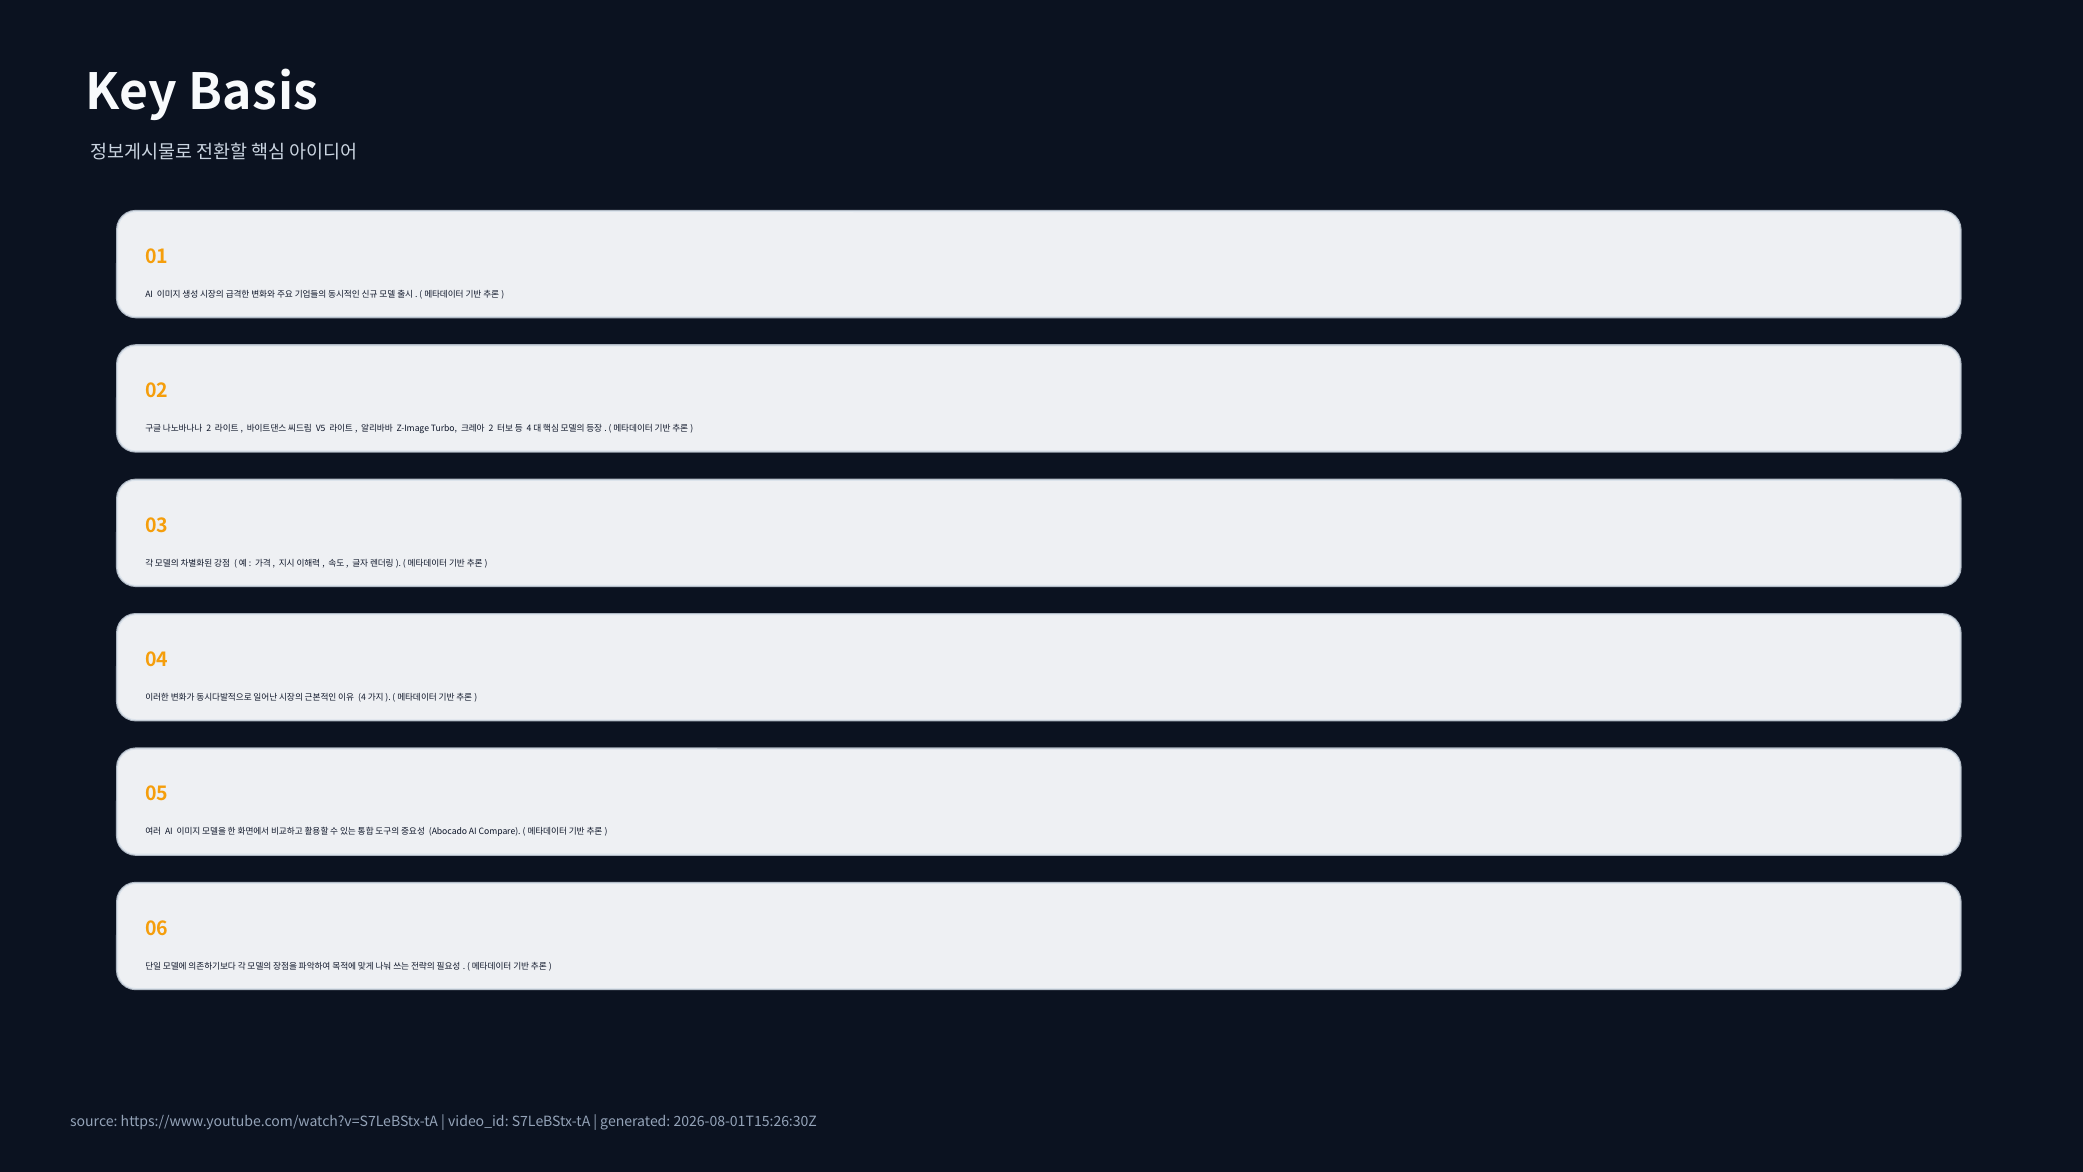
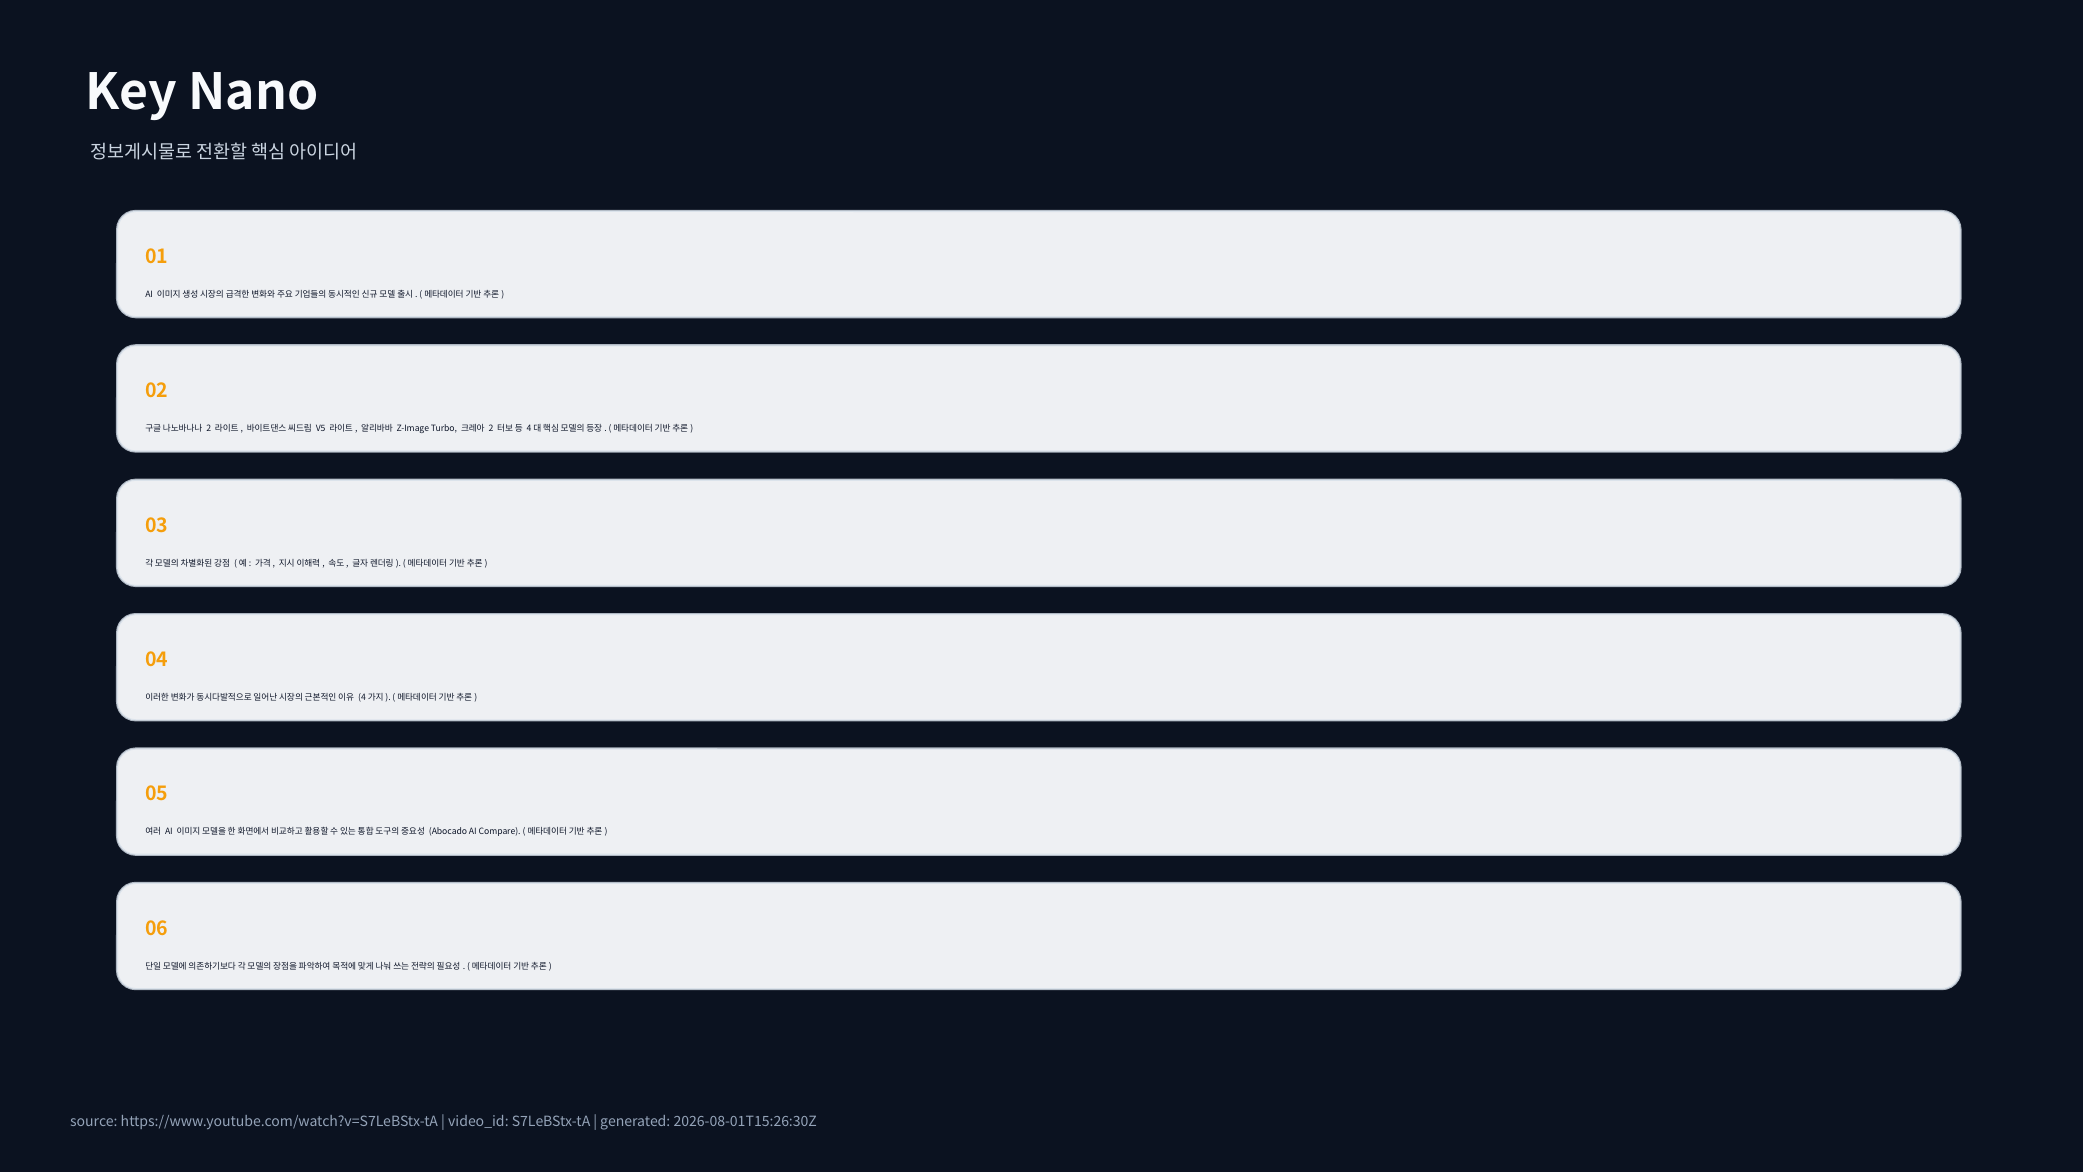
Basis: Basis -> Nano (254, 93)
